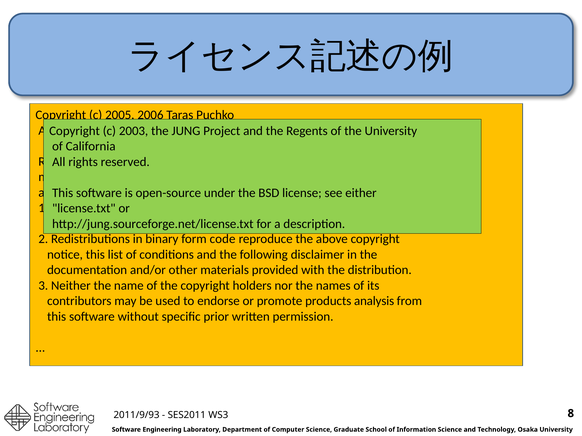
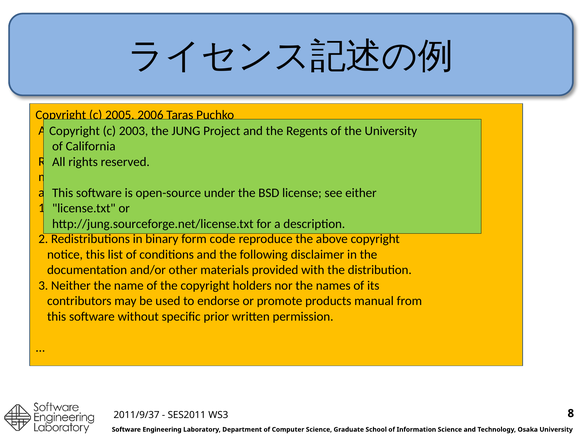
analysis: analysis -> manual (374, 301)
2011/9/93: 2011/9/93 -> 2011/9/37 (137, 416)
